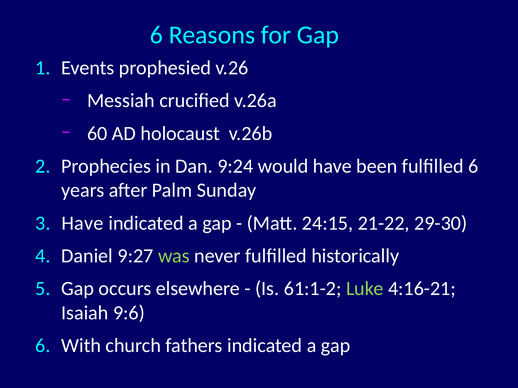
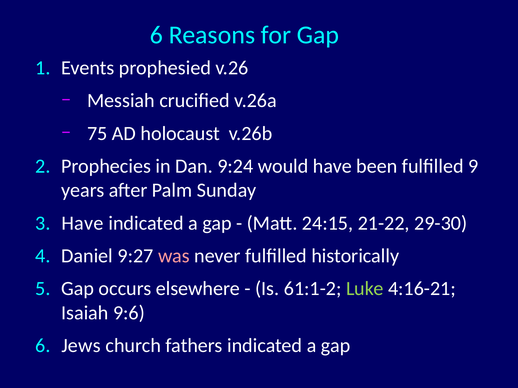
60: 60 -> 75 (97, 134)
fulfilled 6: 6 -> 9 (473, 166)
was colour: light green -> pink (174, 256)
With: With -> Jews (81, 346)
